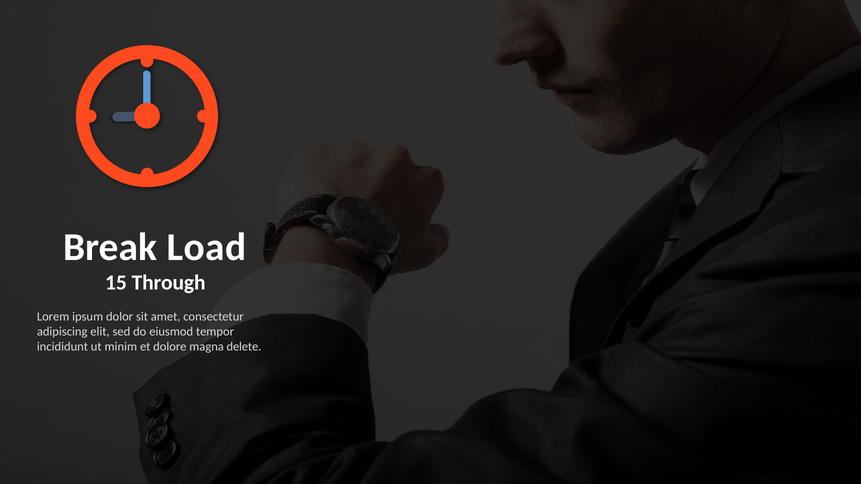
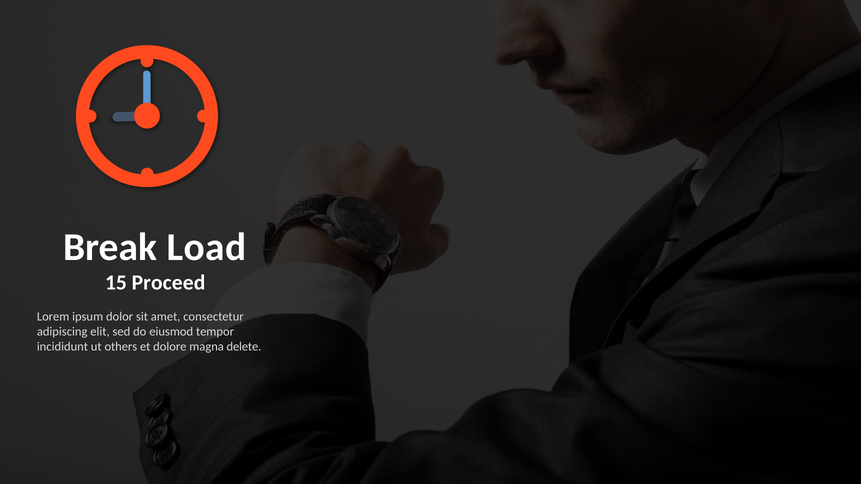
Through: Through -> Proceed (168, 283)
minim: minim -> others (121, 347)
